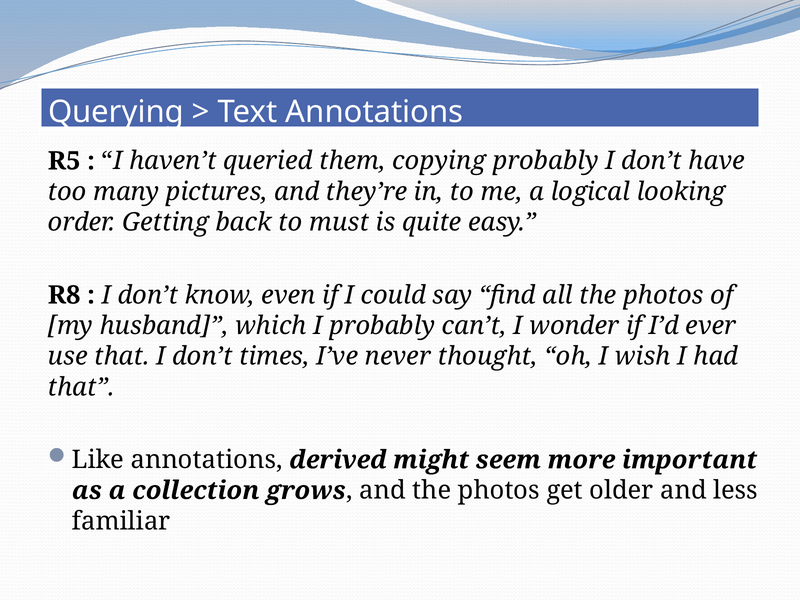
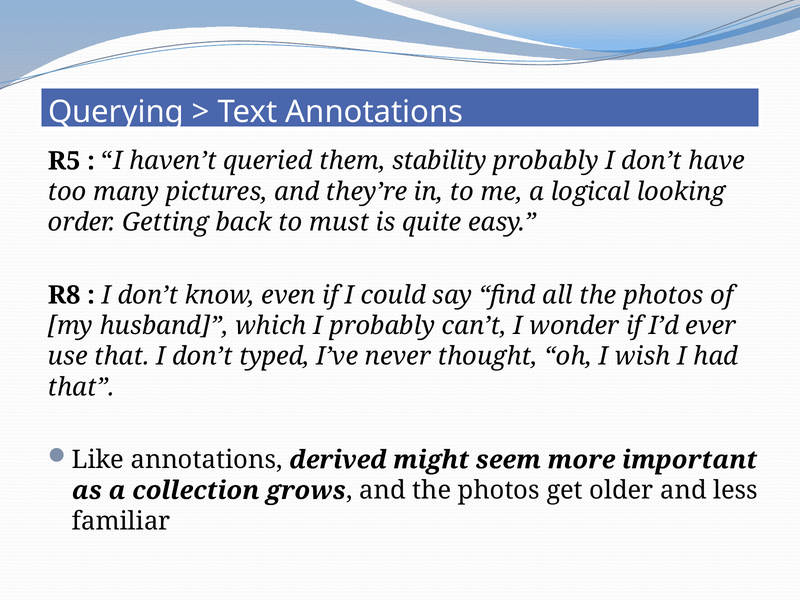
copying: copying -> stability (439, 161)
times: times -> typed (275, 356)
